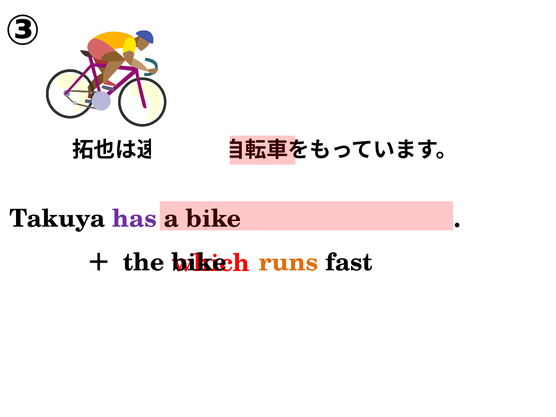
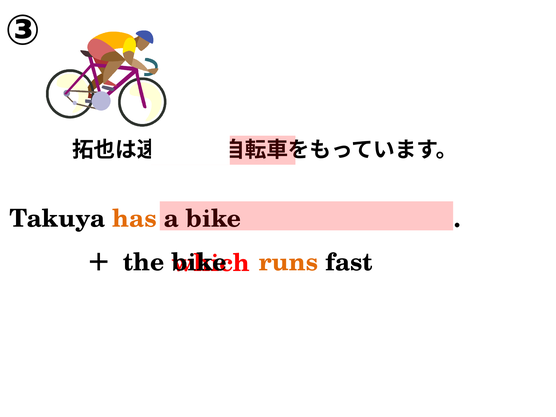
has colour: purple -> orange (134, 219)
